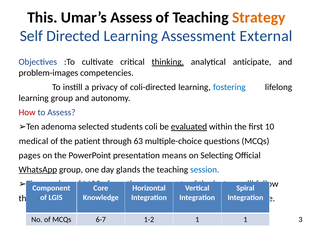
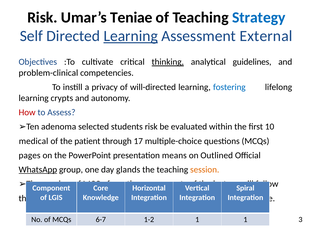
This: This -> Risk (42, 17)
Umar’s Assess: Assess -> Teniae (131, 17)
Strategy colour: orange -> blue (259, 17)
Learning underline: none -> present (131, 36)
analytical anticipate: anticipate -> guidelines (252, 62)
problem-images: problem-images -> problem-clinical (48, 73)
coli-directed: coli-directed -> will-directed (153, 87)
learning group: group -> crypts (62, 98)
students coli: coli -> risk (151, 127)
evaluated underline: present -> none (189, 127)
63: 63 -> 17 (138, 141)
on Selecting: Selecting -> Outlined (217, 156)
session colour: blue -> orange (205, 170)
